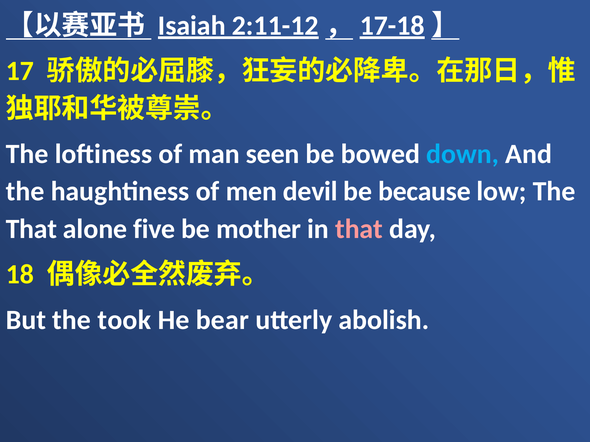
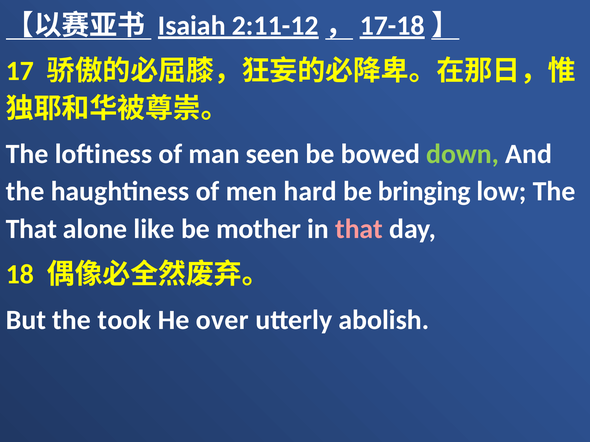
down colour: light blue -> light green (463, 154)
devil: devil -> hard (310, 192)
because: because -> bringing (424, 192)
five: five -> like (154, 229)
bear: bear -> over (222, 320)
